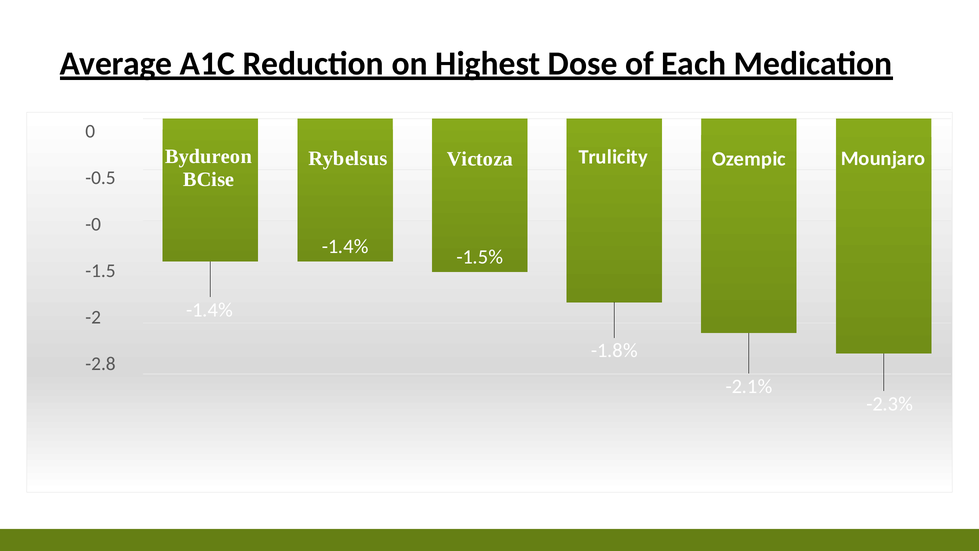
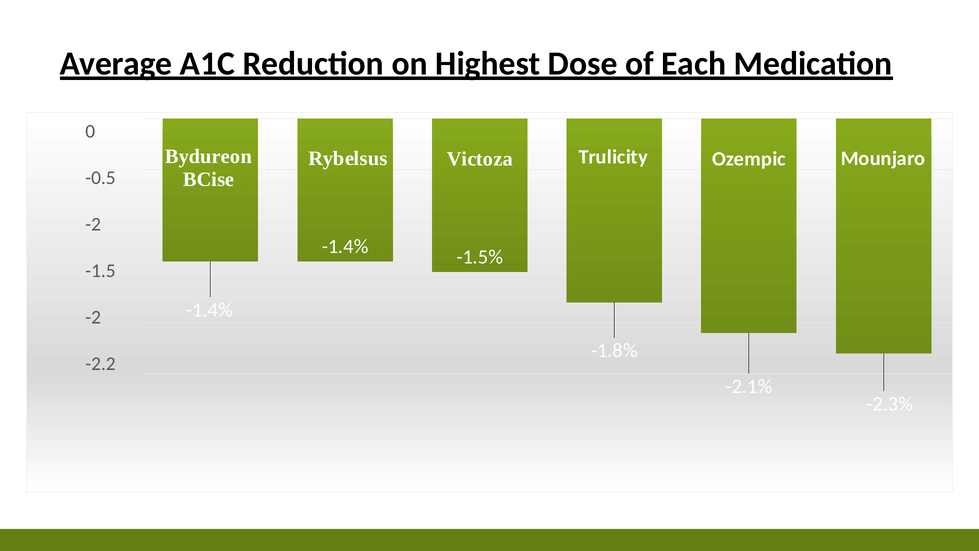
-0: -0 -> -2 (93, 224)
-2.8: -2.8 -> -2.2 (100, 364)
